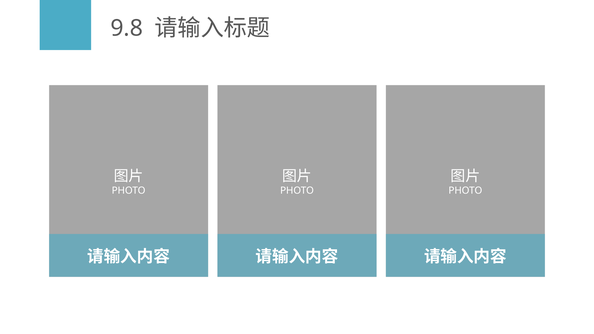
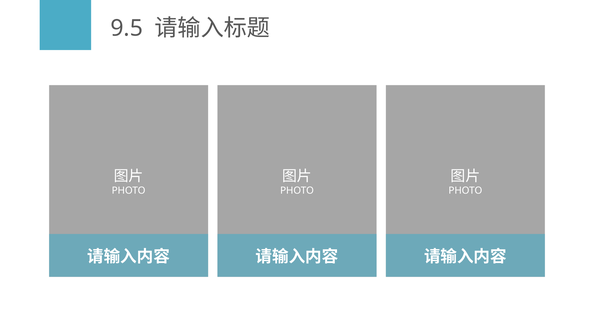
9.8: 9.8 -> 9.5 (127, 28)
